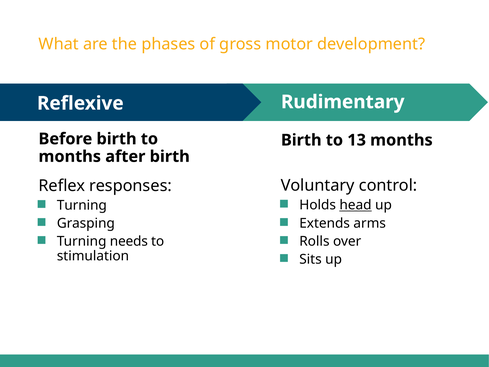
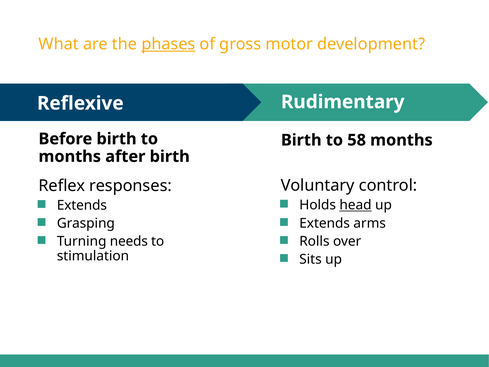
phases underline: none -> present (168, 44)
13: 13 -> 58 (357, 140)
Turning: Turning -> Extends (82, 205)
